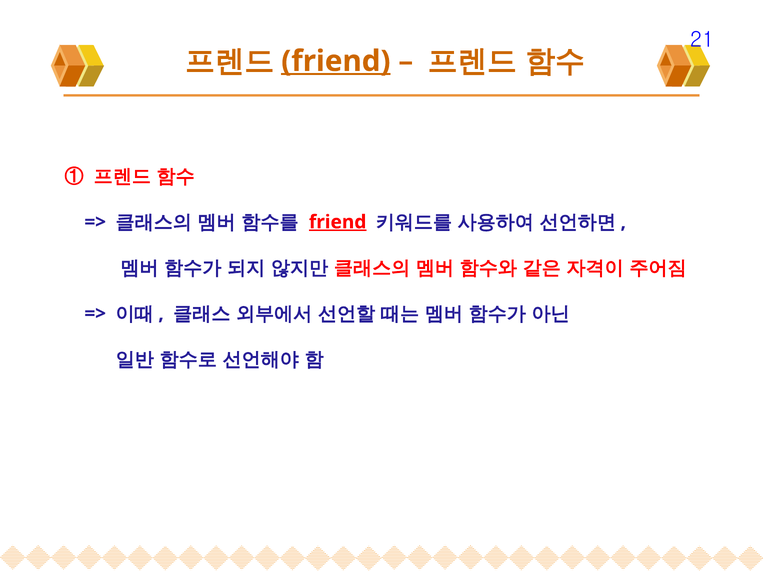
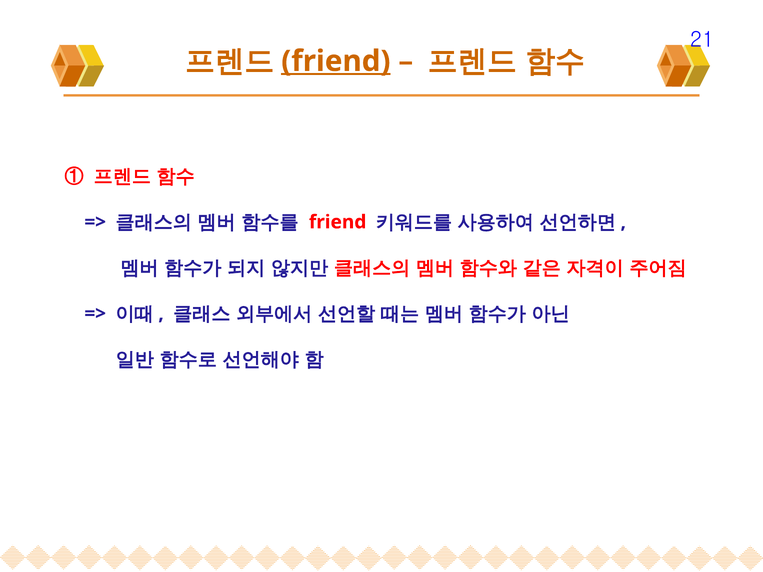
friend underline: present -> none (338, 222)
